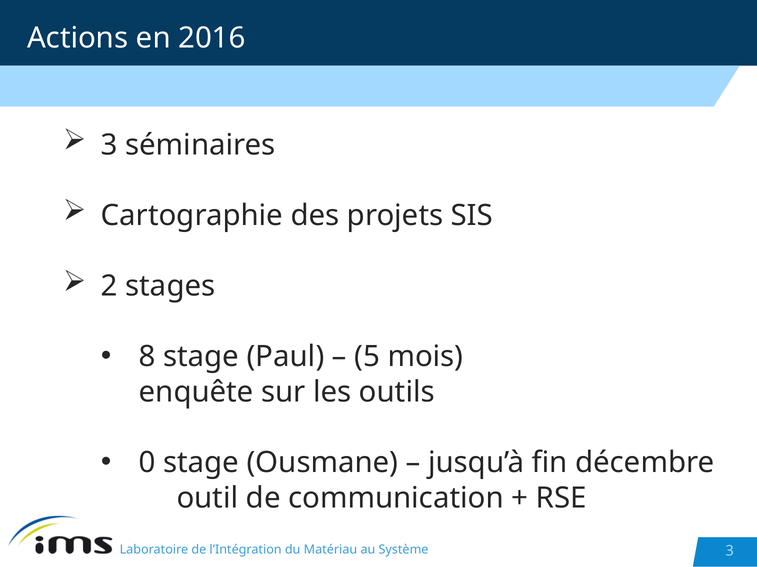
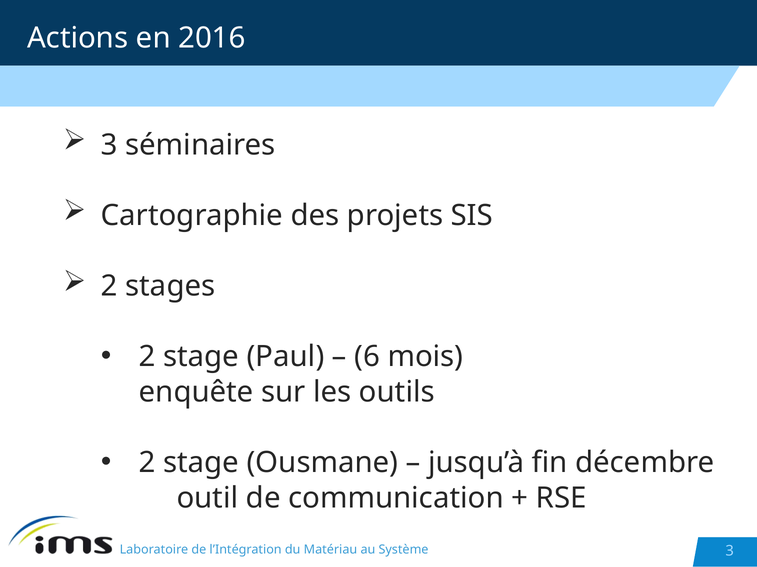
8: 8 -> 2 (147, 357)
5: 5 -> 6 (367, 357)
0: 0 -> 2 (147, 463)
